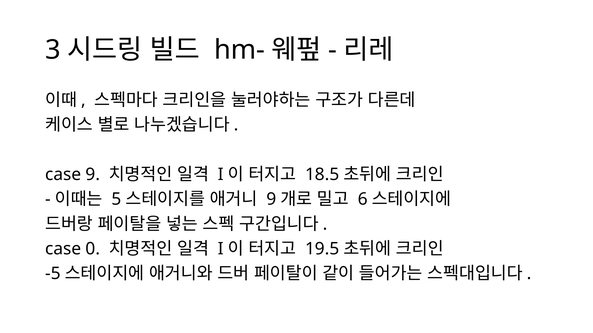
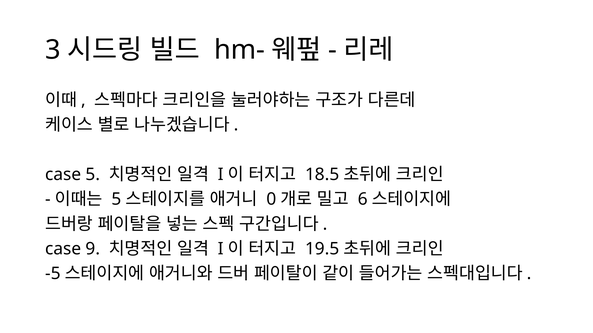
case 9: 9 -> 5 (93, 175)
9: 9 -> 0 (271, 200)
0: 0 -> 9 (93, 249)
